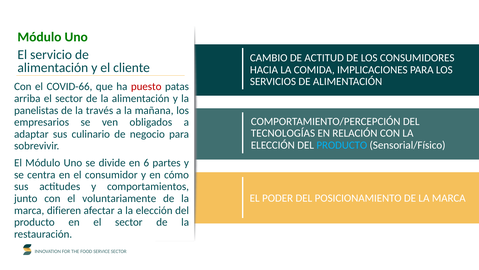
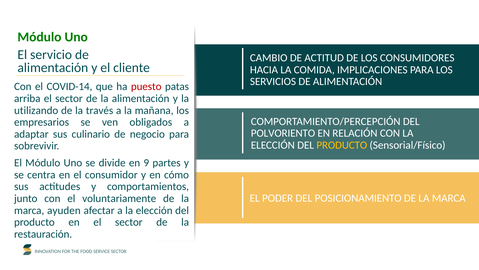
COVID-66: COVID-66 -> COVID-14 (69, 86)
panelistas: panelistas -> utilizando (36, 110)
TECNOLOGÍAS: TECNOLOGÍAS -> POLVORIENTO (283, 133)
PRODUCTO colour: light blue -> yellow (342, 145)
6: 6 -> 9 (146, 163)
difieren: difieren -> ayuden (64, 210)
